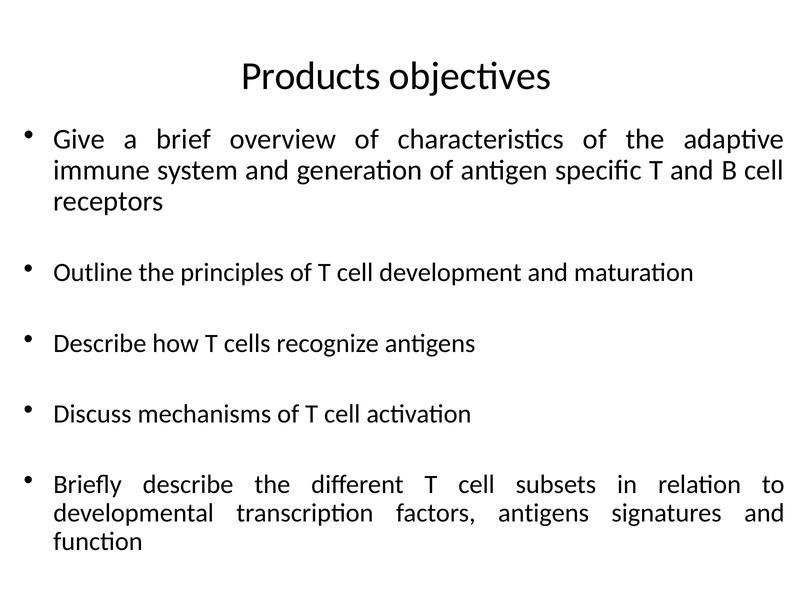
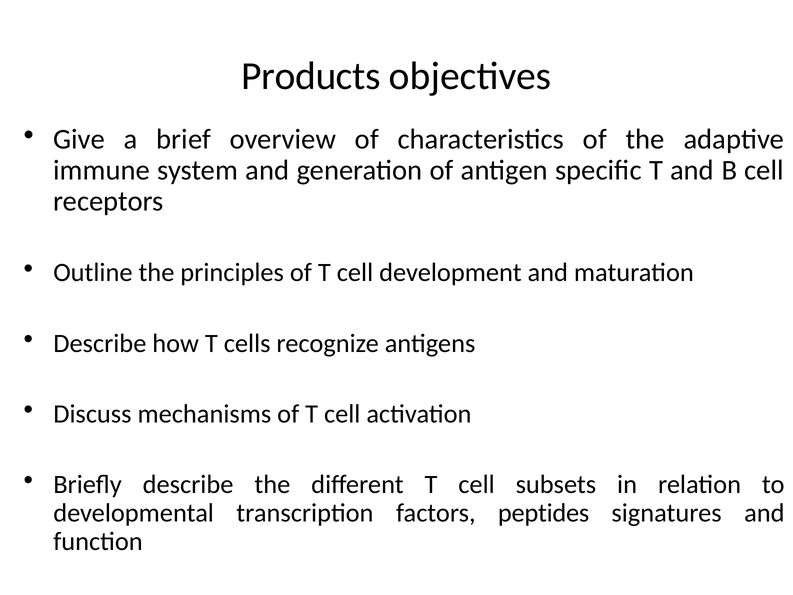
factors antigens: antigens -> peptides (544, 513)
